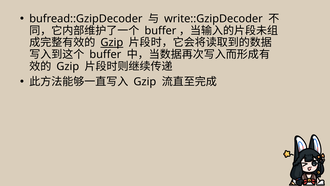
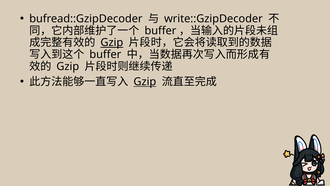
Gzip underline: none -> present (145, 82)
